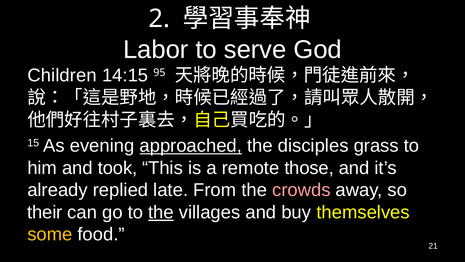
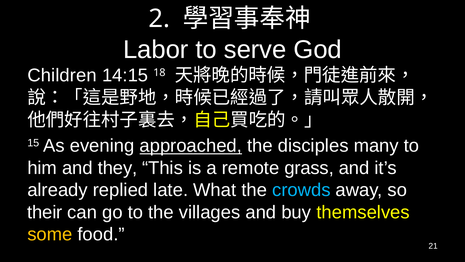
95: 95 -> 18 (159, 72)
grass: grass -> many (376, 146)
took: took -> they (118, 168)
those: those -> grass (309, 168)
From: From -> What (215, 190)
crowds colour: pink -> light blue (301, 190)
the underline: present -> none (161, 212)
